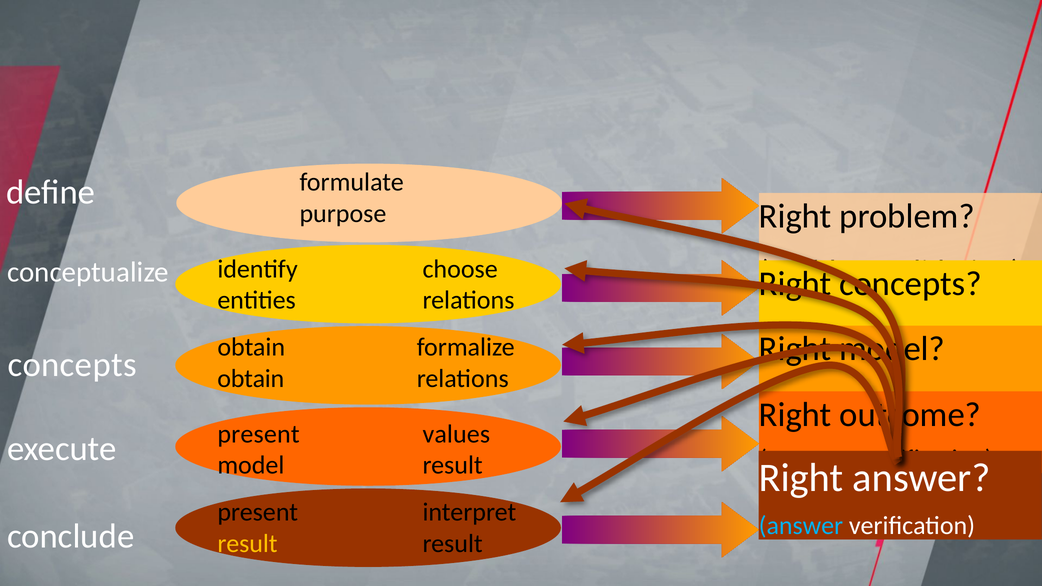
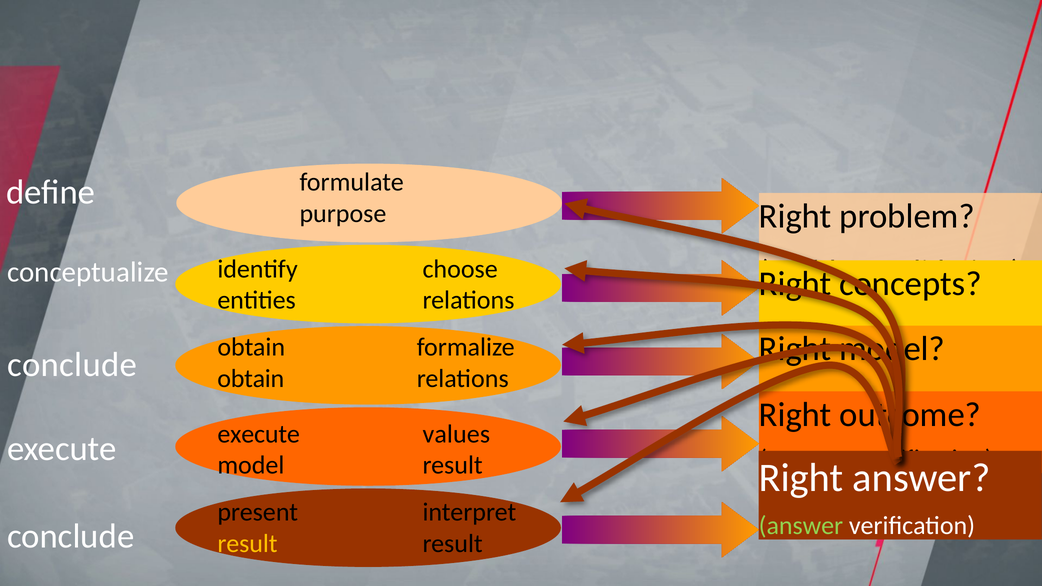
concepts: concepts -> conclude (72, 365)
present: present -> execute (259, 434)
answer colour: light blue -> light green (801, 526)
